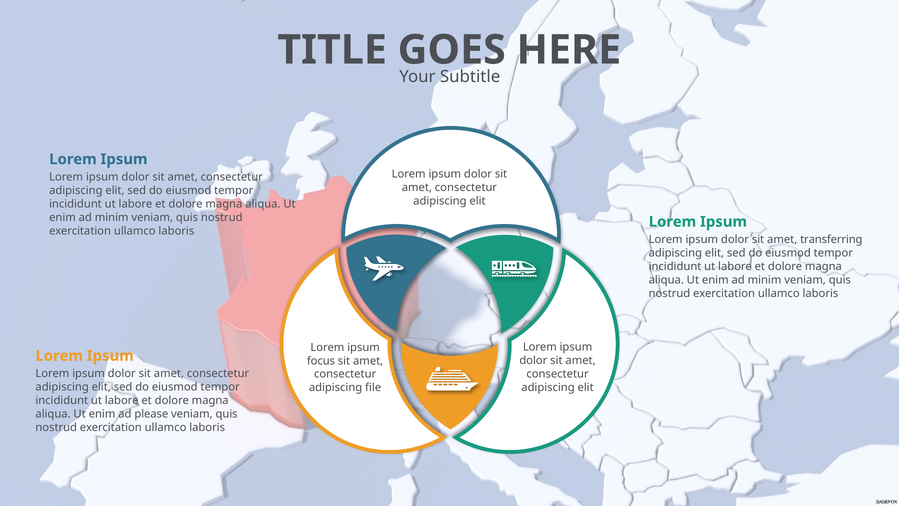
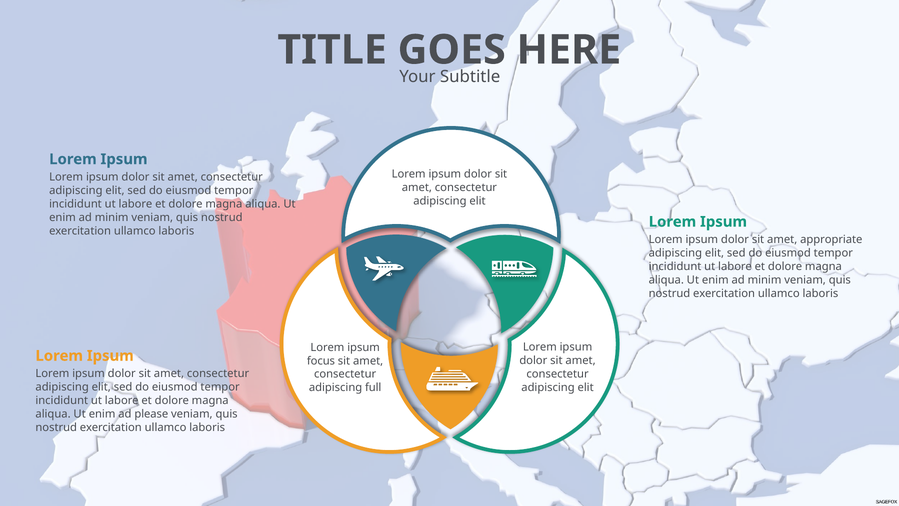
transferring: transferring -> appropriate (831, 239)
file: file -> full (373, 388)
